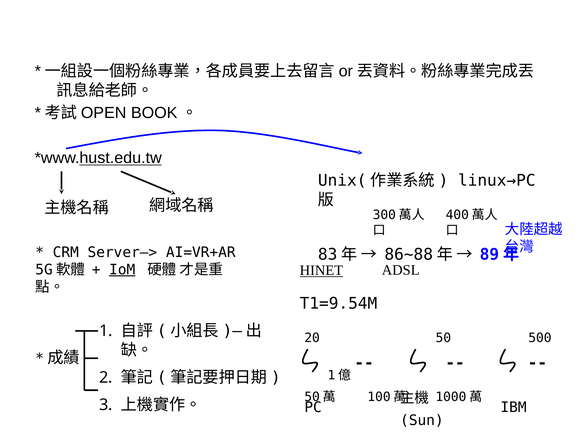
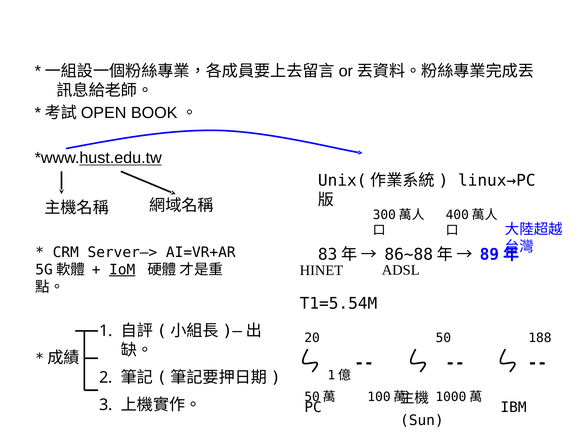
HINET underline: present -> none (321, 271)
T1=9.54M: T1=9.54M -> T1=5.54M (338, 304)
500: 500 -> 188 (540, 338)
